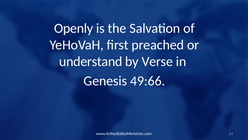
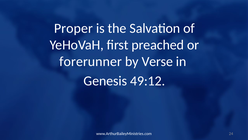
Openly: Openly -> Proper (73, 28)
understand: understand -> forerunner (91, 61)
49:66: 49:66 -> 49:12 (148, 81)
